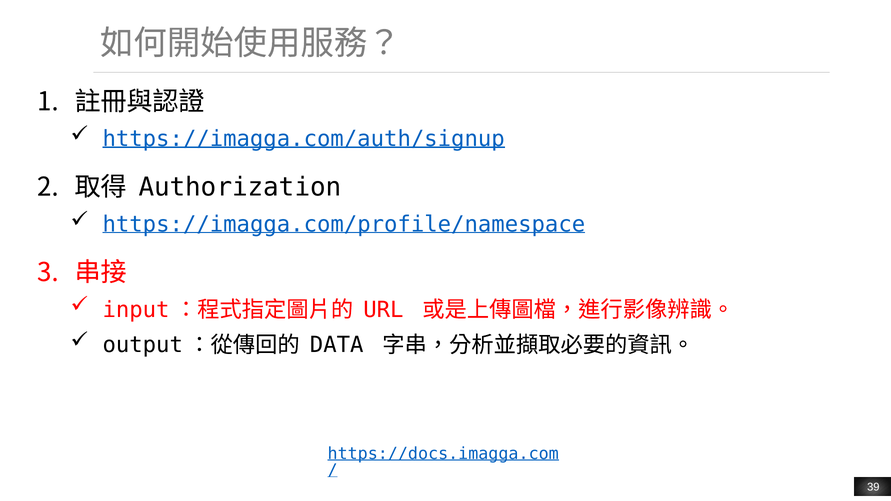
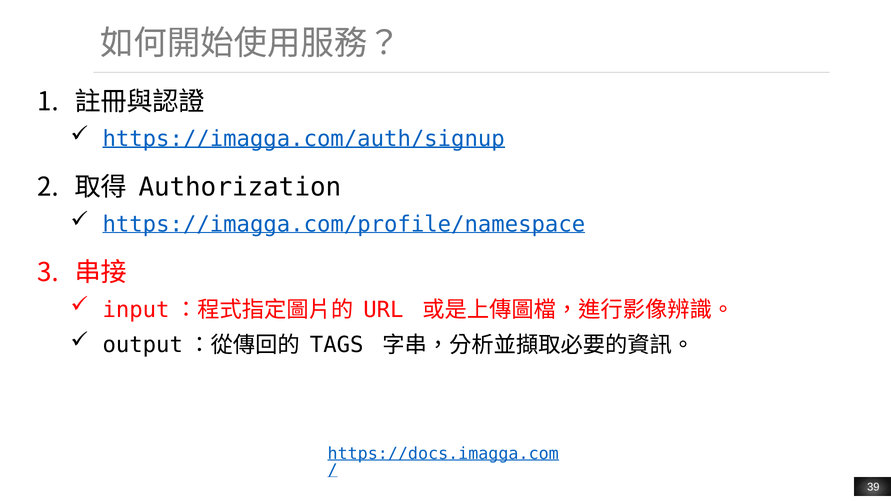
DATA: DATA -> TAGS (337, 345)
